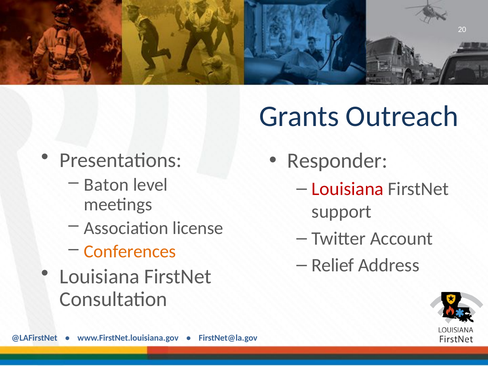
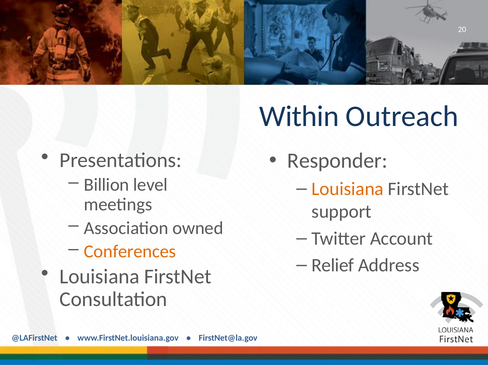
Grants: Grants -> Within (299, 116)
Baton: Baton -> Billion (107, 185)
Louisiana colour: red -> orange (348, 189)
license: license -> owned (198, 228)
